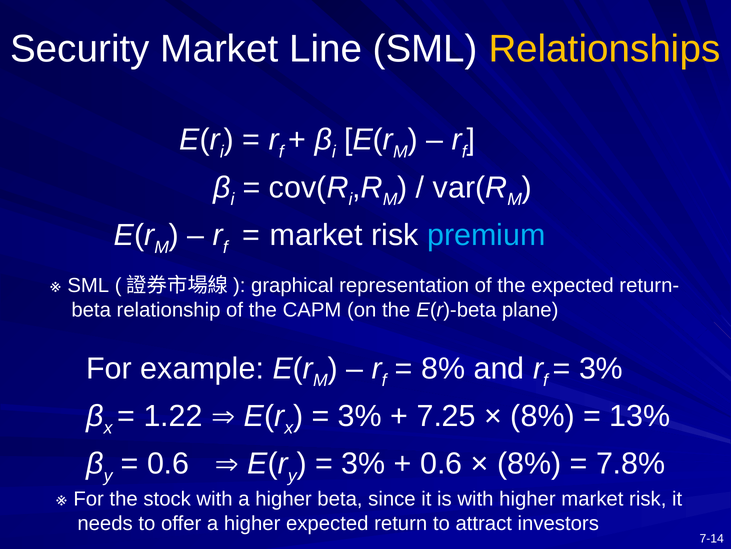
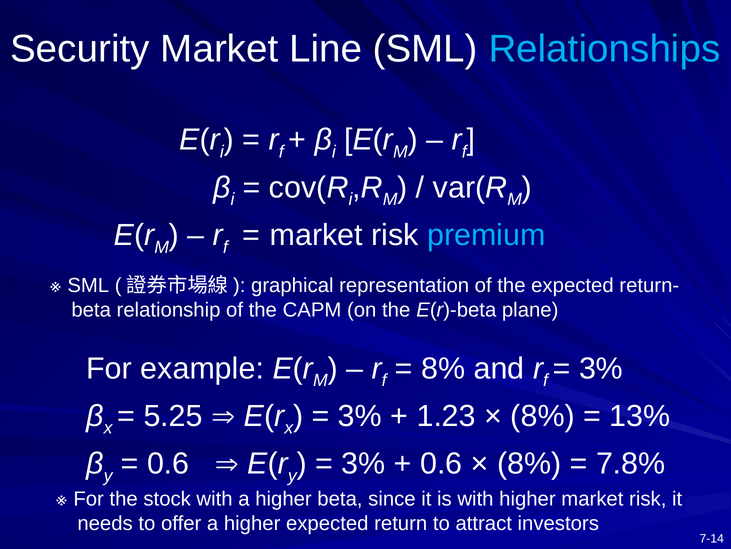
Relationships colour: yellow -> light blue (604, 49)
1.22: 1.22 -> 5.25 (173, 416)
7.25: 7.25 -> 1.23 (446, 416)
